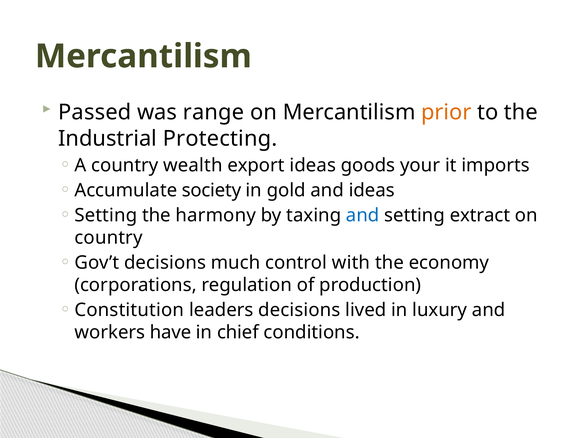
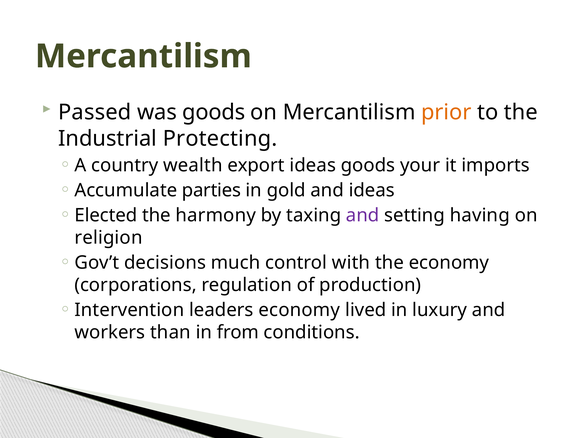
was range: range -> goods (214, 112)
society: society -> parties (211, 190)
Setting: Setting -> Elected (106, 215)
and colour: blue -> purple (363, 215)
extract: extract -> having (480, 215)
country: country -> religion (109, 237)
Constitution: Constitution -> Intervention (129, 309)
leaders decisions: decisions -> economy (299, 309)
have: have -> than (170, 332)
chief: chief -> from (238, 332)
